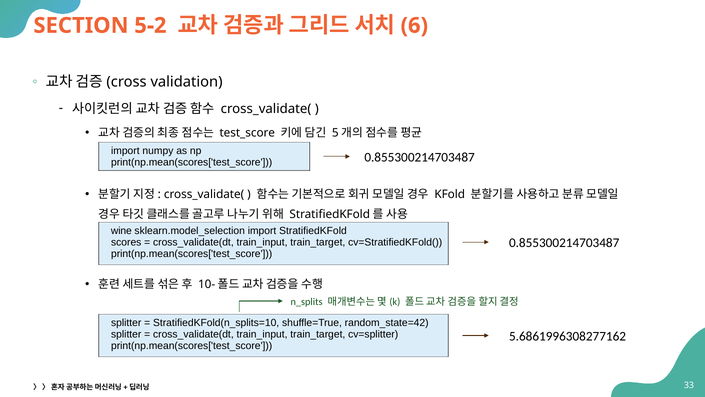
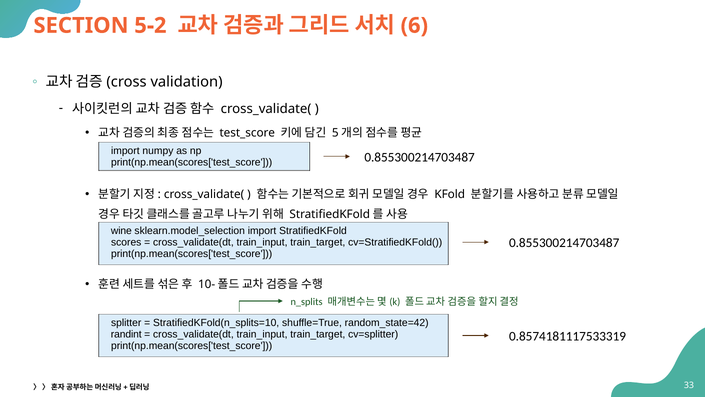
splitter: splitter -> randint (126, 334)
5.6861996308277162: 5.6861996308277162 -> 0.8574181117533319 (568, 336)
